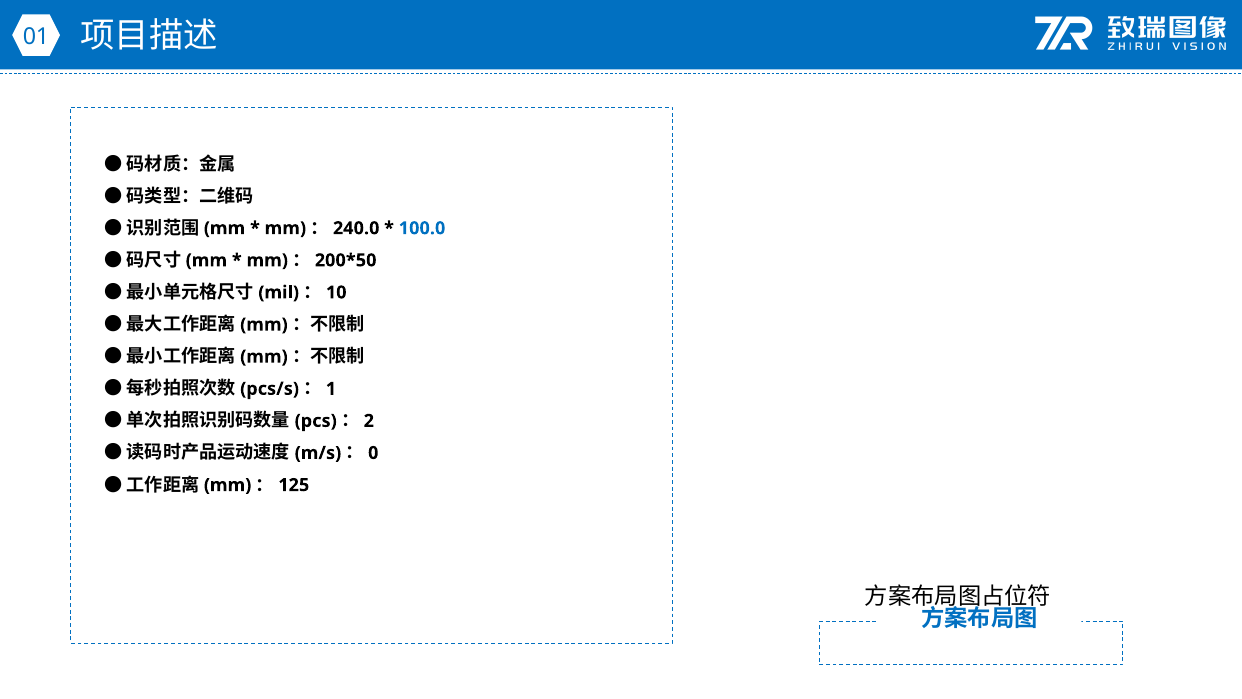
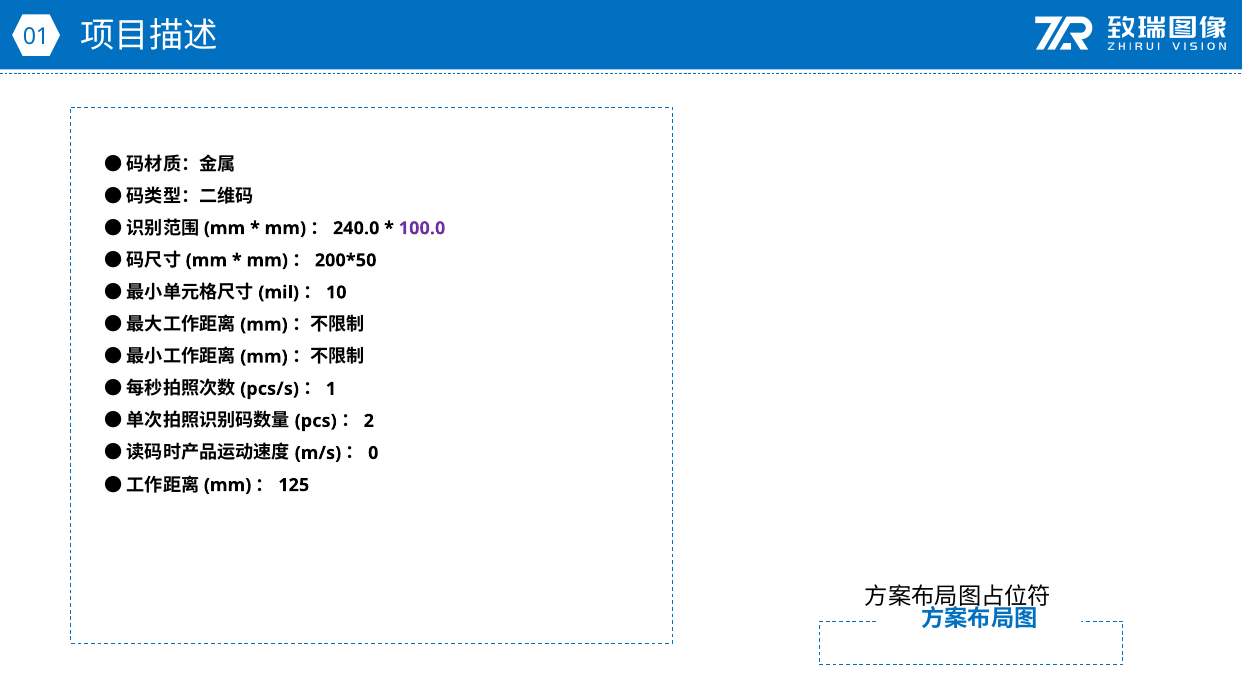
100.0 colour: blue -> purple (422, 228)
